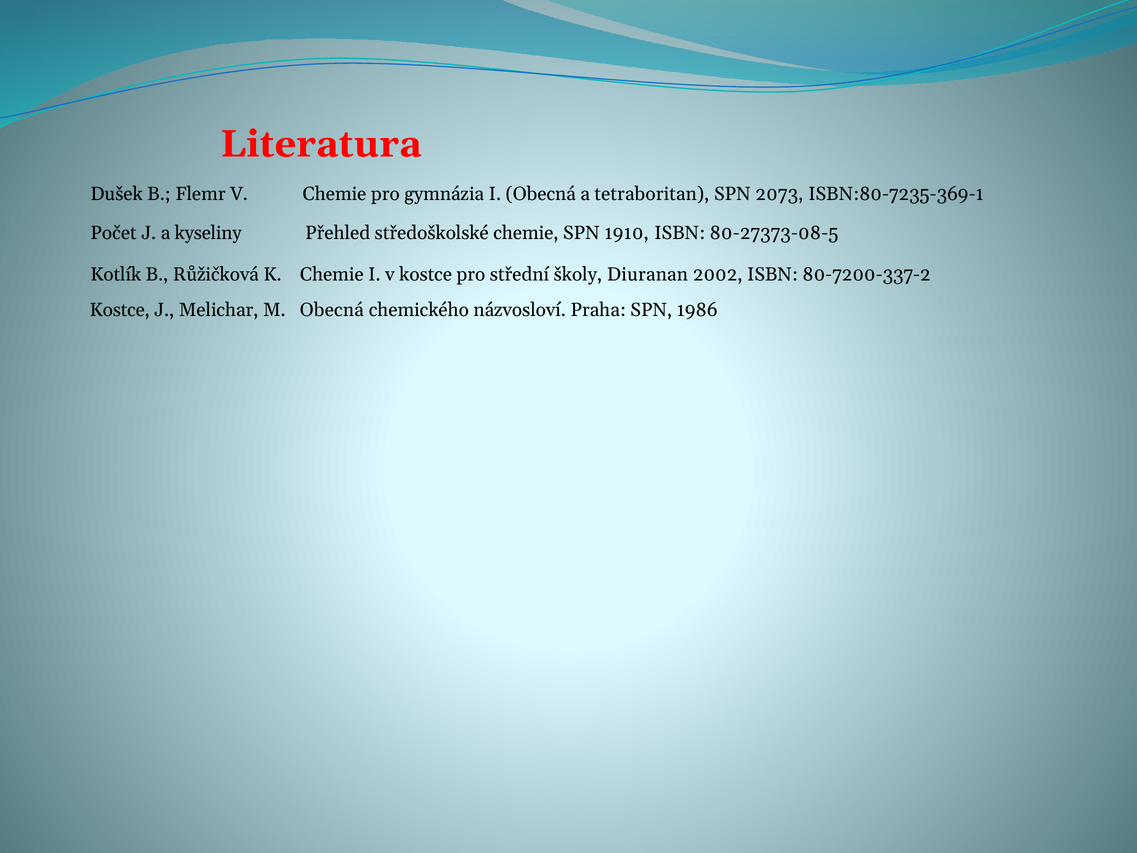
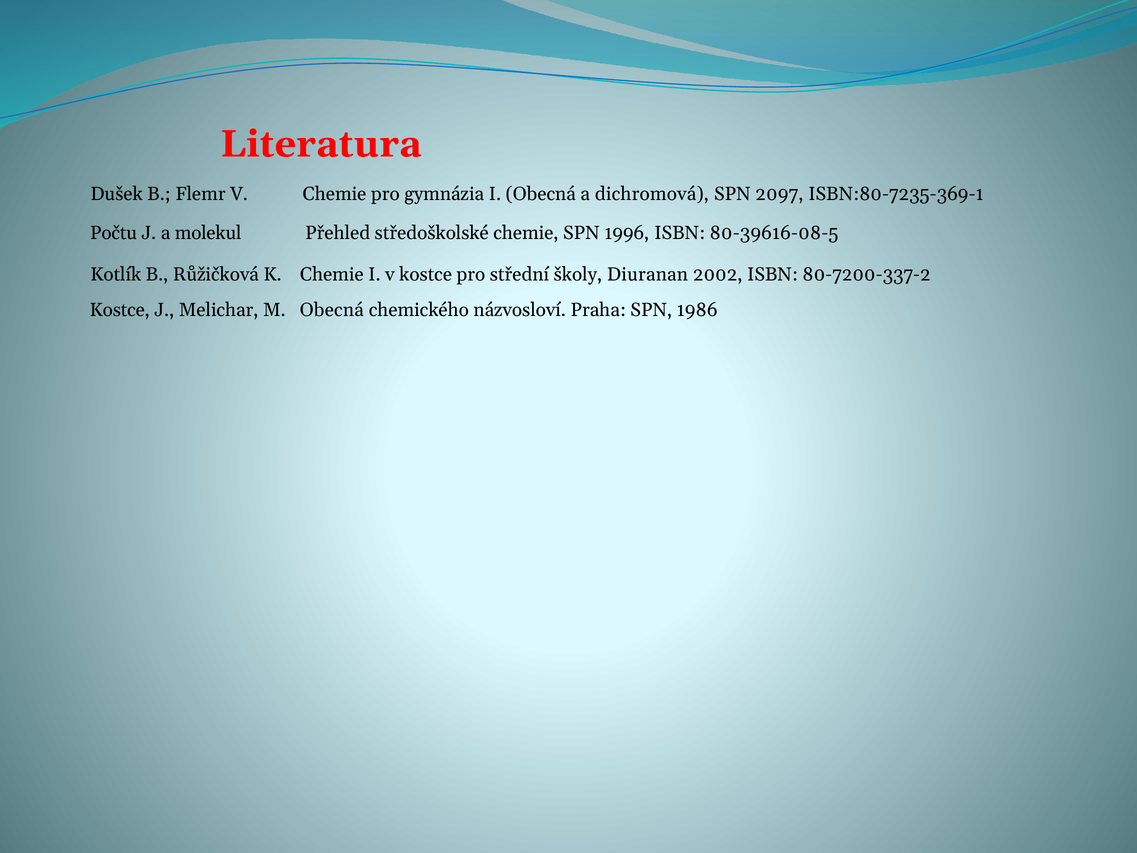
tetraboritan: tetraboritan -> dichromová (652, 194)
2073: 2073 -> 2097 (779, 194)
Počet: Počet -> Počtu (114, 233)
kyseliny: kyseliny -> molekul (208, 233)
1910: 1910 -> 1996 (627, 233)
80-27373-08-5: 80-27373-08-5 -> 80-39616-08-5 (774, 233)
